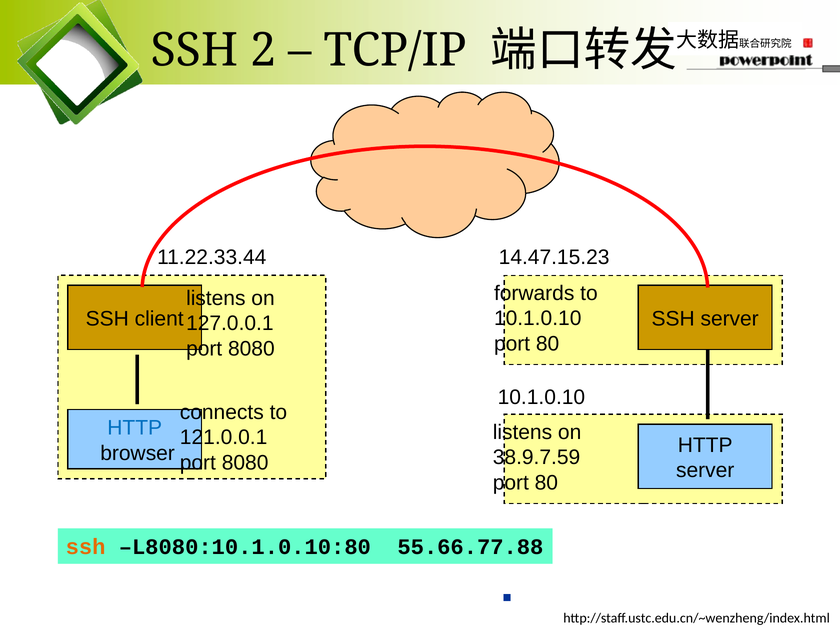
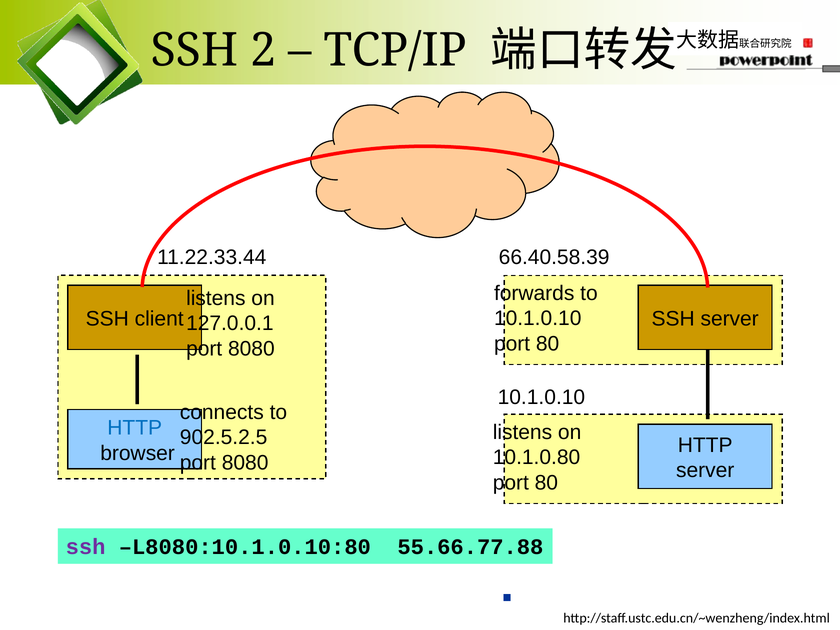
14.47.15.23: 14.47.15.23 -> 66.40.58.39 (554, 257)
121.0.0.1: 121.0.0.1 -> 902.5.2.5 (224, 438)
38.9.7.59: 38.9.7.59 -> 10.1.0.80 (537, 457)
ssh colour: orange -> purple (86, 547)
